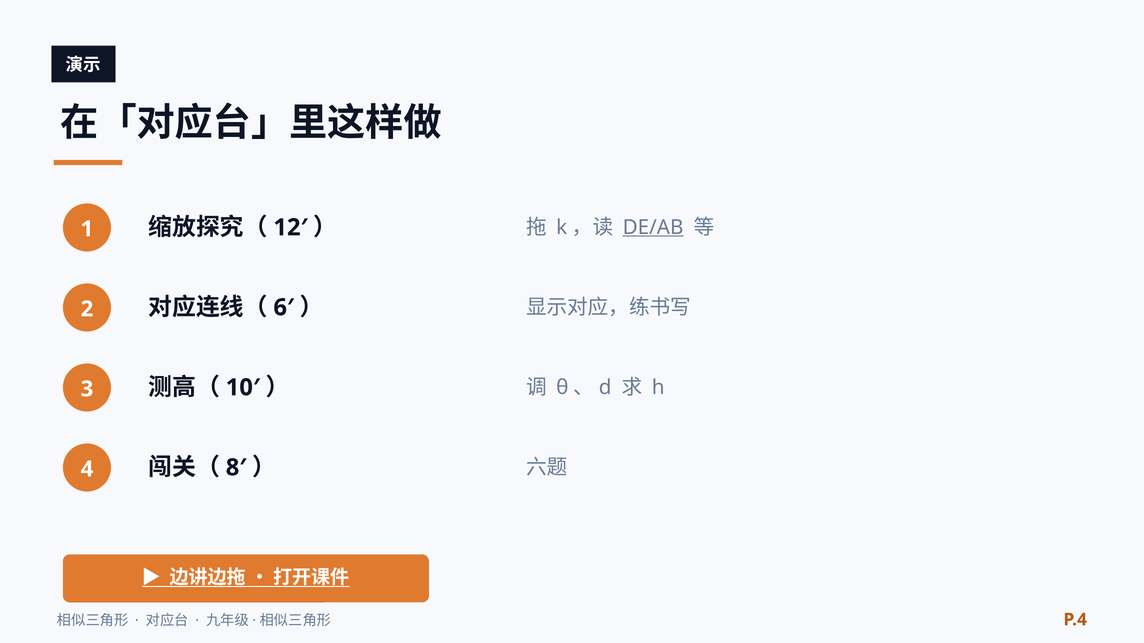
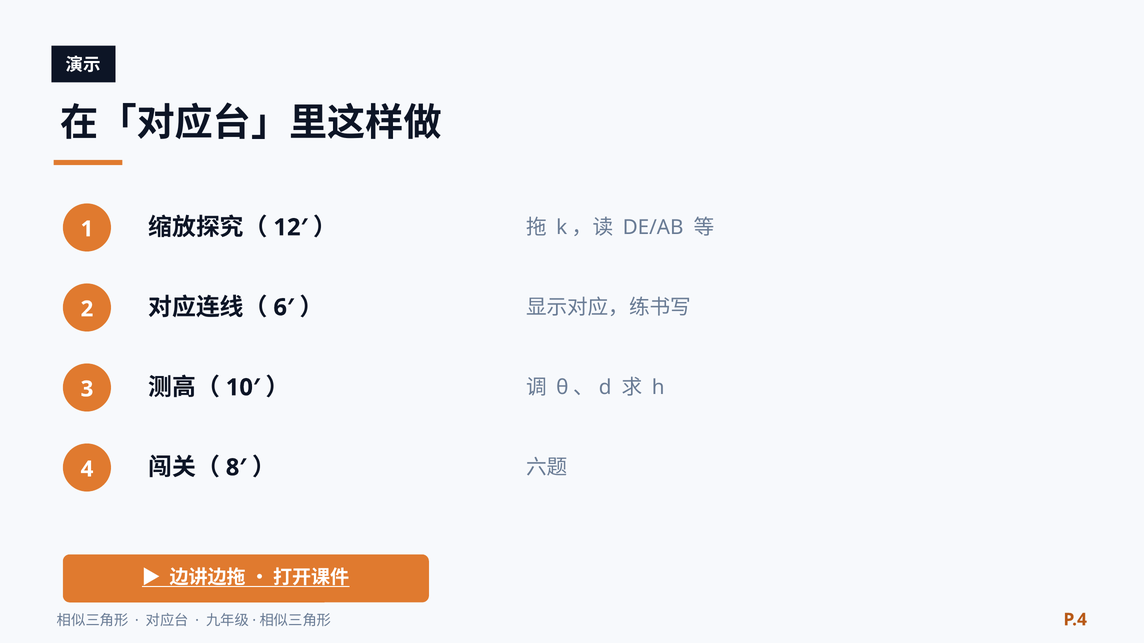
DE/AB underline: present -> none (653, 227)
